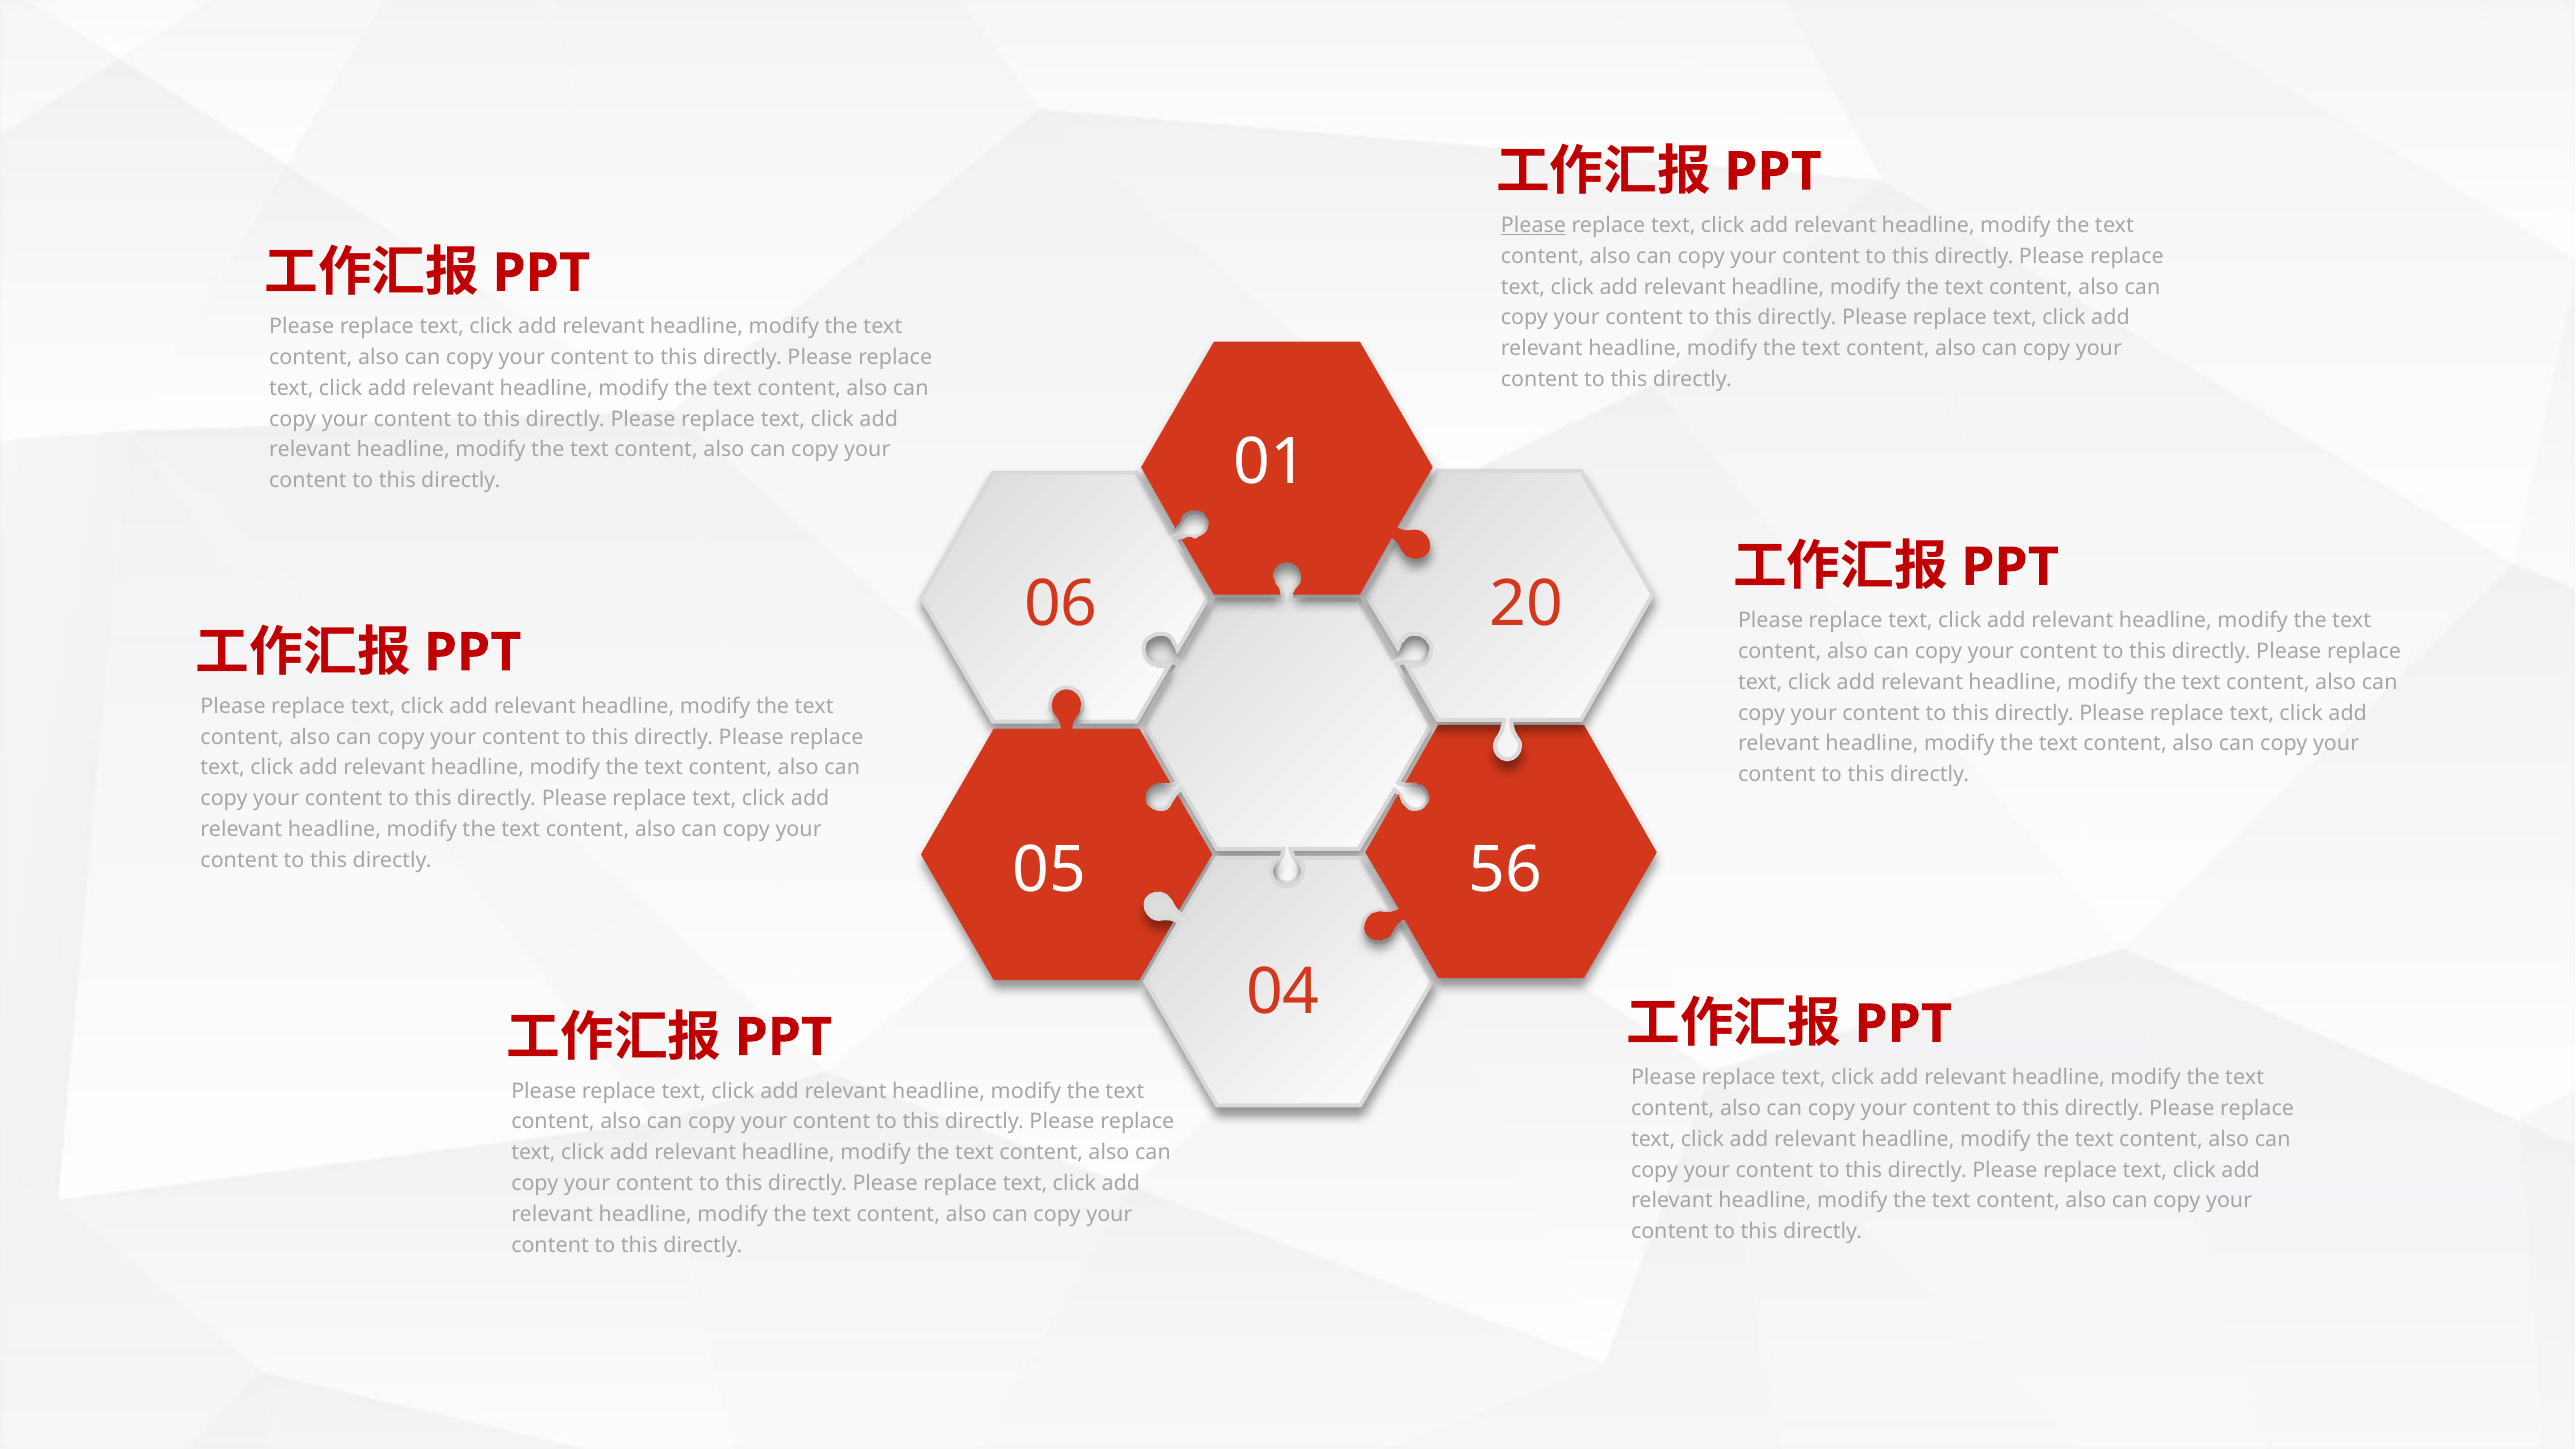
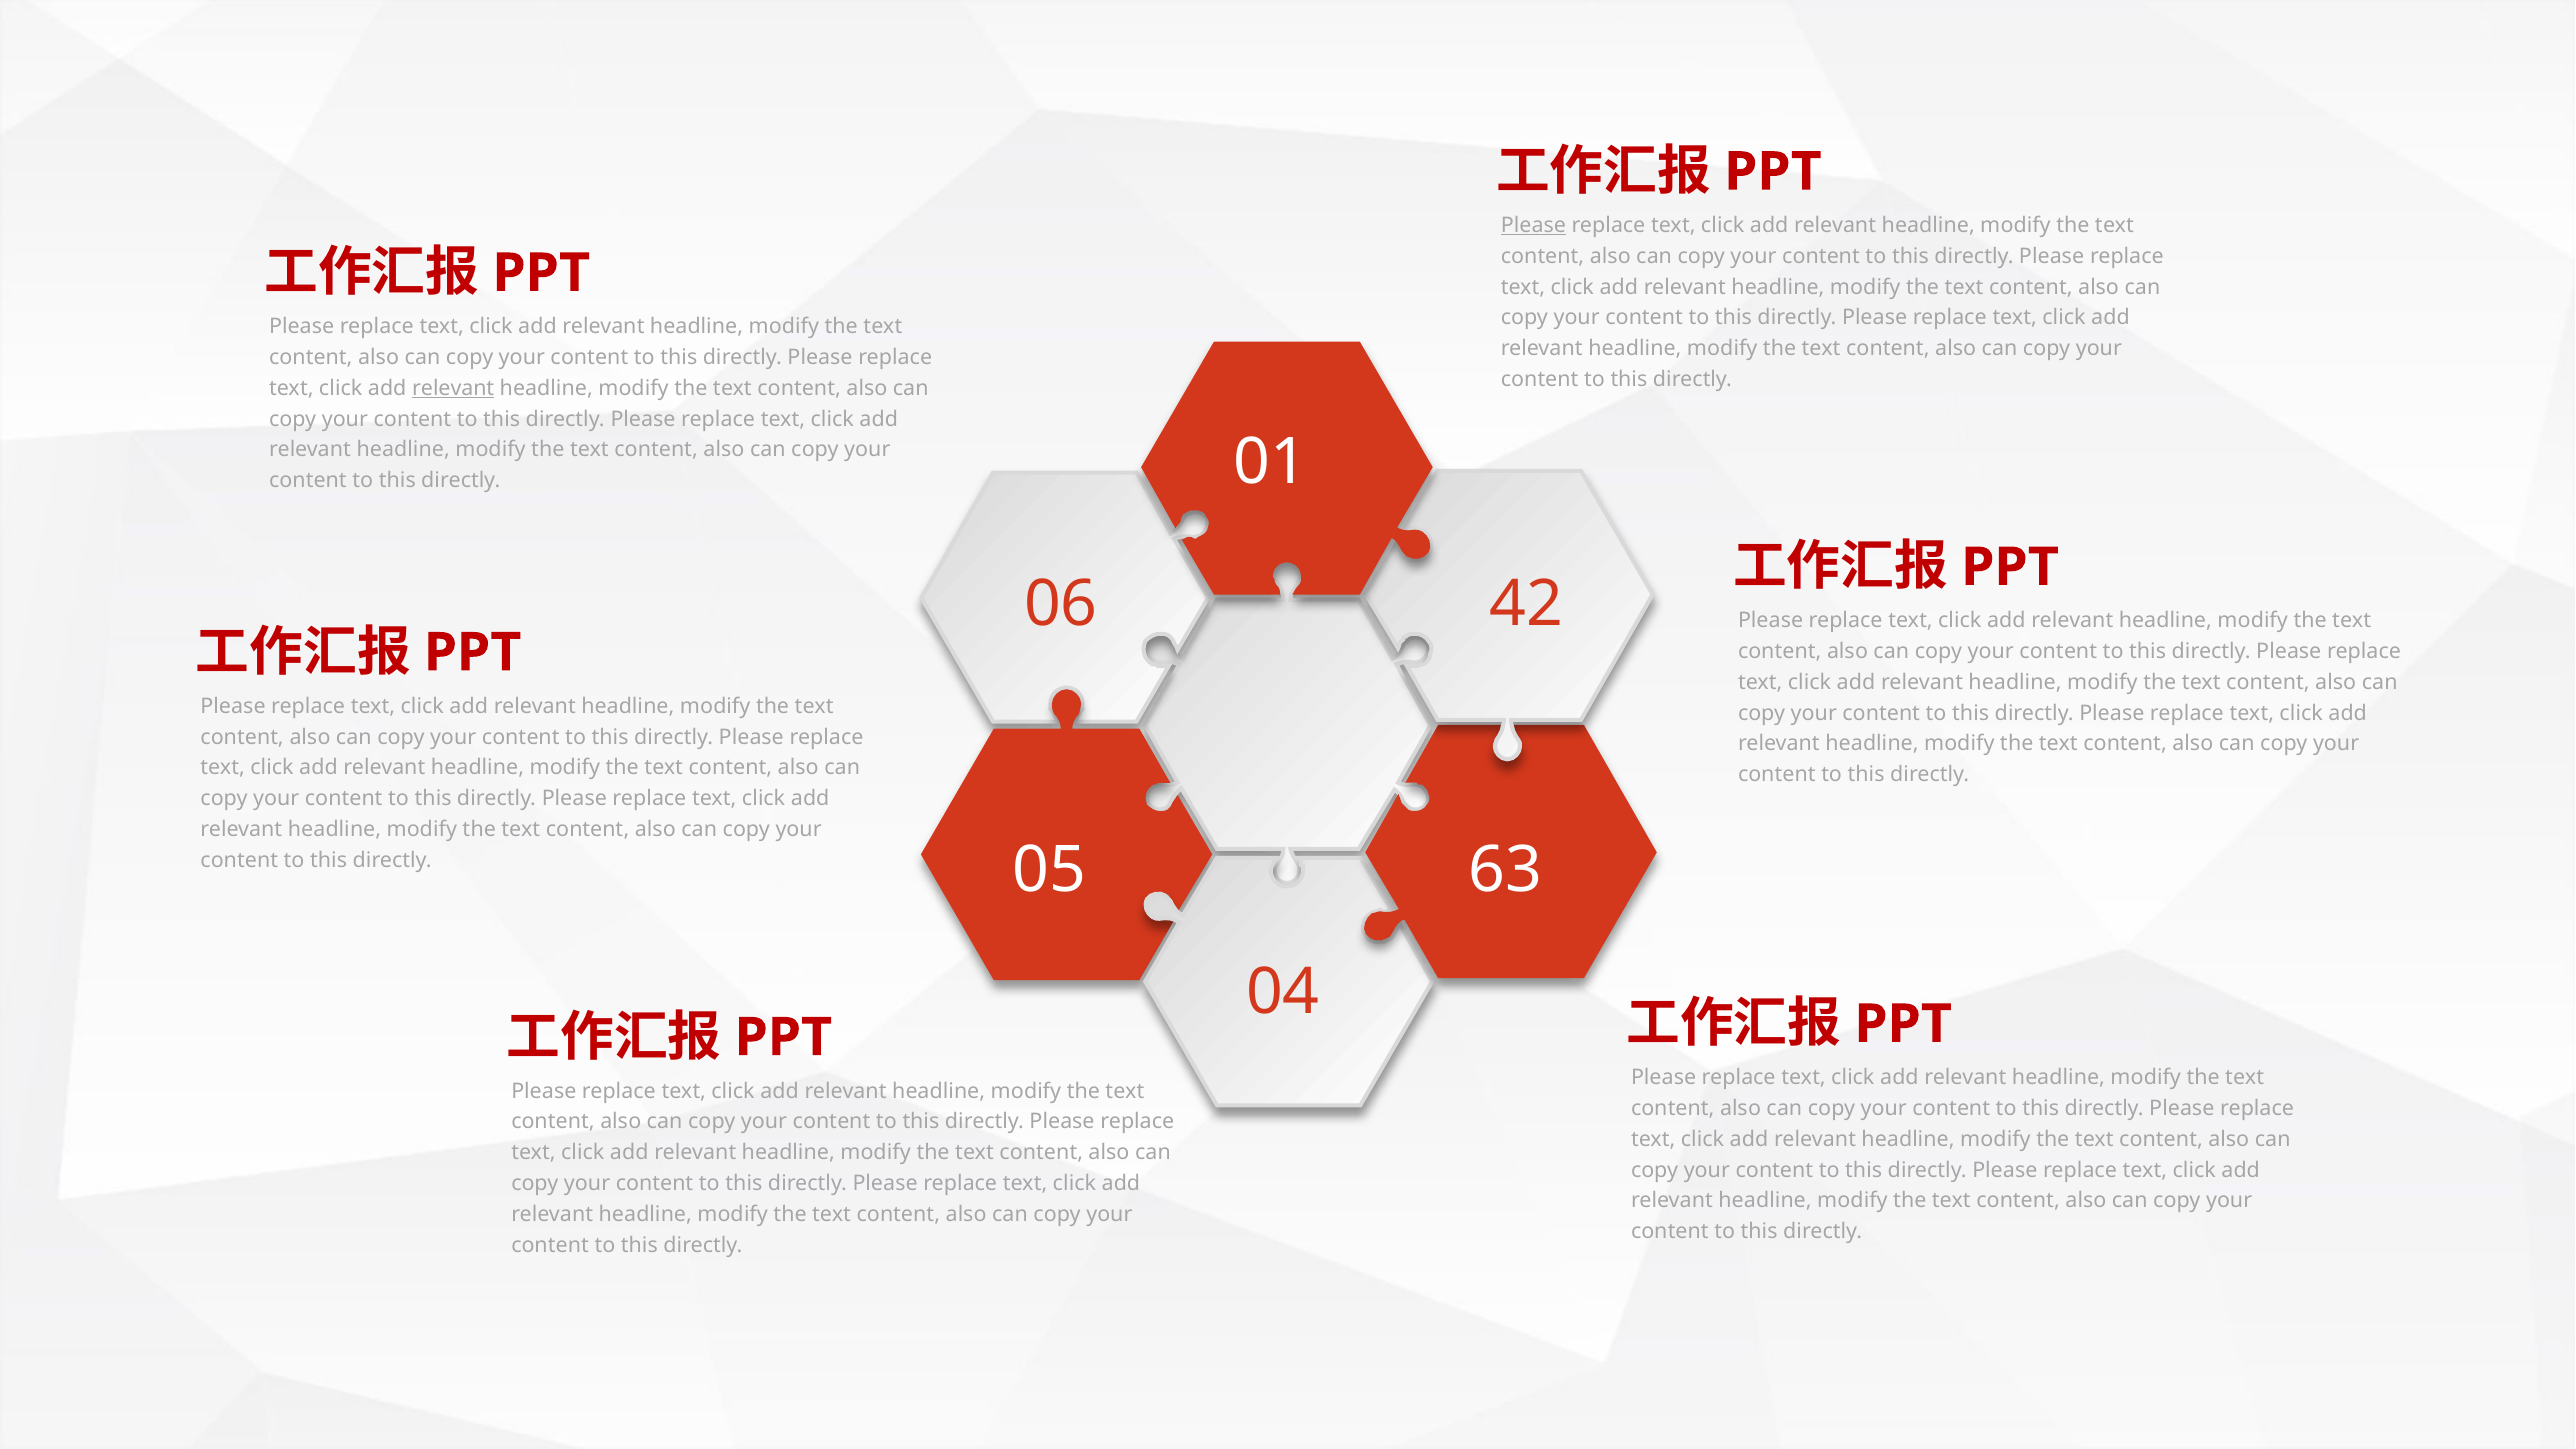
relevant underline: none -> present (453, 388)
20: 20 -> 42 (1526, 605)
56: 56 -> 63 (1506, 871)
